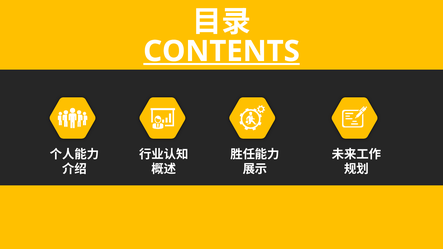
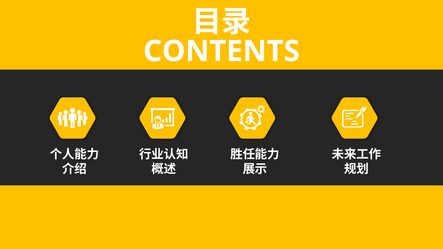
CONTENTS underline: present -> none (222, 51)
